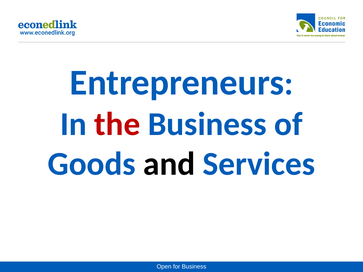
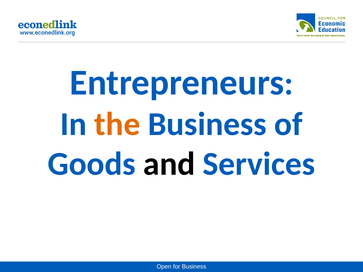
the colour: red -> orange (117, 124)
